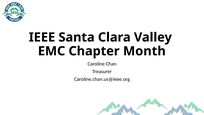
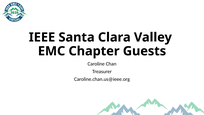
Month: Month -> Guests (144, 51)
